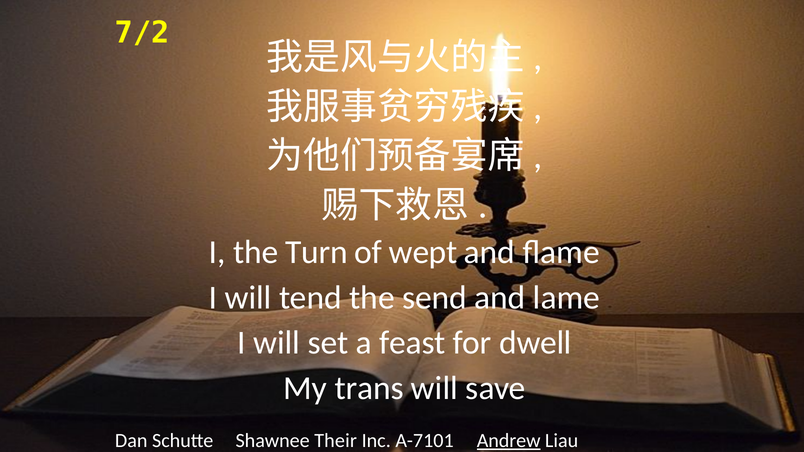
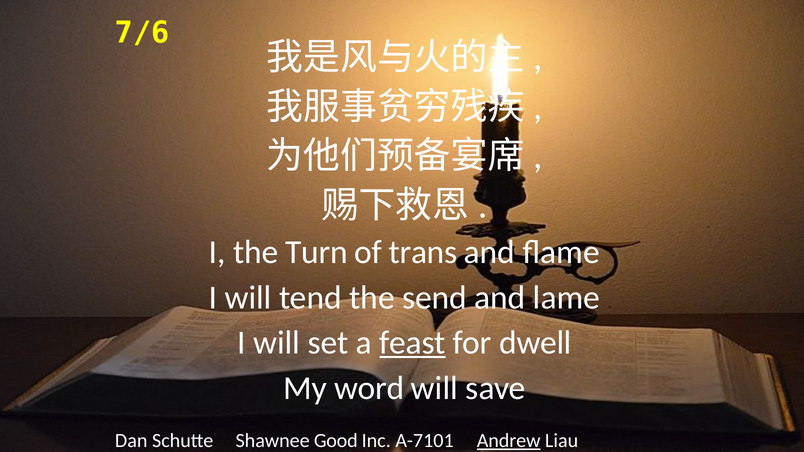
7/2: 7/2 -> 7/6 (142, 33)
wept: wept -> trans (423, 253)
feast underline: none -> present (412, 343)
trans: trans -> word (369, 388)
Their: Their -> Good (336, 441)
